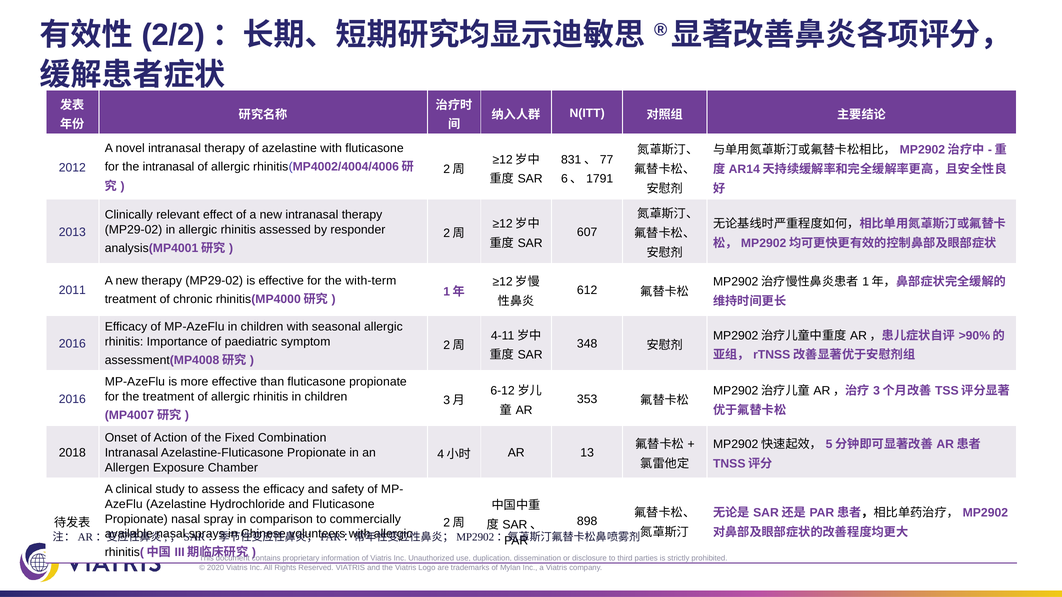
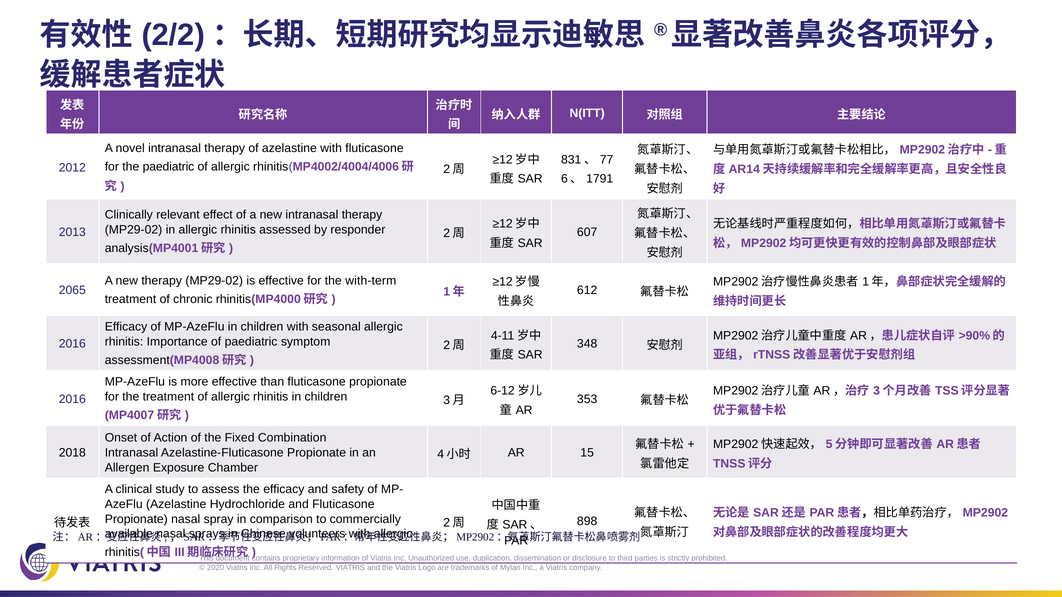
the intranasal: intranasal -> paediatric (168, 167)
2011: 2011 -> 2065 (72, 290)
13: 13 -> 15 (587, 453)
